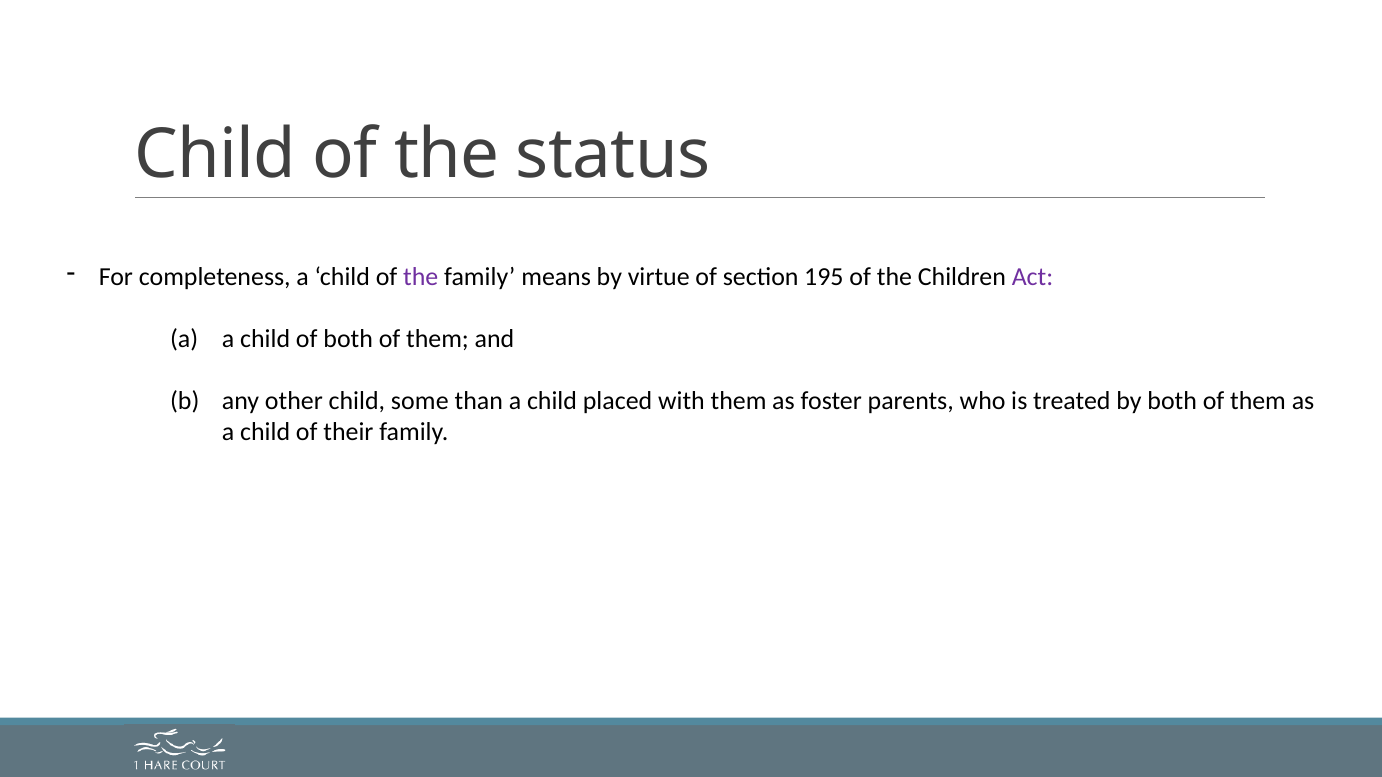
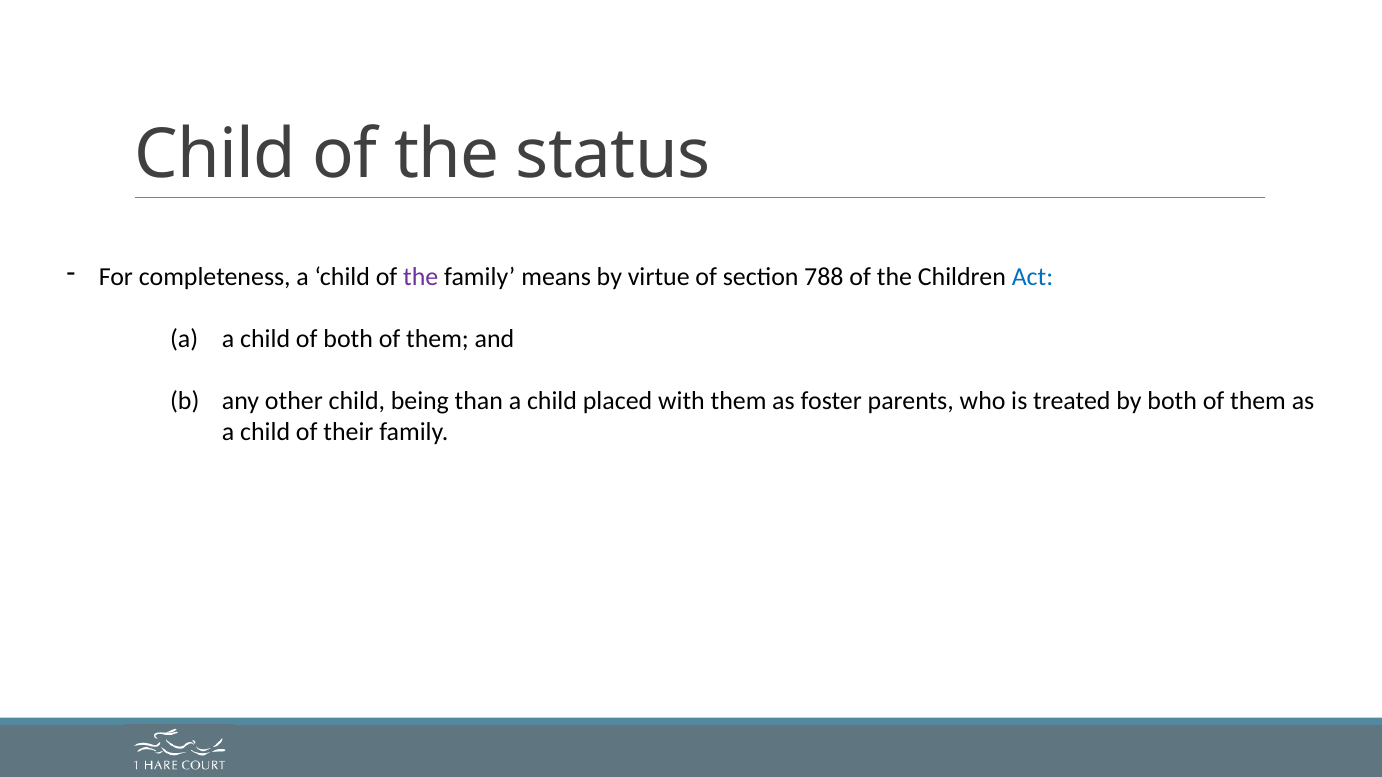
195: 195 -> 788 (824, 277)
Act colour: purple -> blue (1032, 277)
some: some -> being (420, 401)
